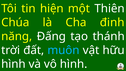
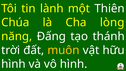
hiện: hiện -> lành (52, 9)
đinh: đinh -> lòng (112, 22)
muôn colour: light blue -> yellow (63, 50)
